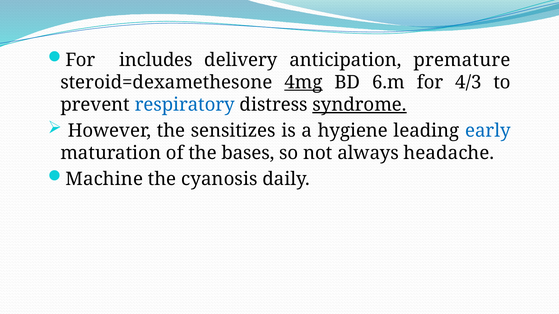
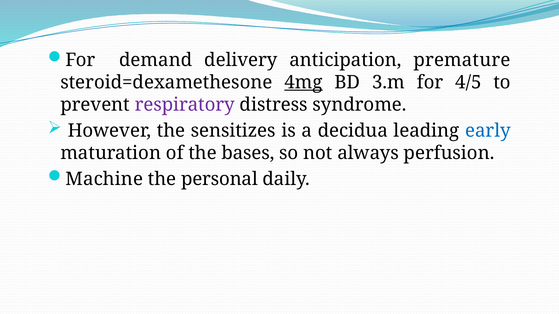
includes: includes -> demand (156, 60)
6.m: 6.m -> 3.m (389, 82)
4/3: 4/3 -> 4/5 (468, 82)
respiratory colour: blue -> purple (185, 105)
syndrome underline: present -> none (360, 105)
hygiene: hygiene -> decidua (353, 131)
headache: headache -> perfusion (449, 153)
cyanosis: cyanosis -> personal (219, 179)
